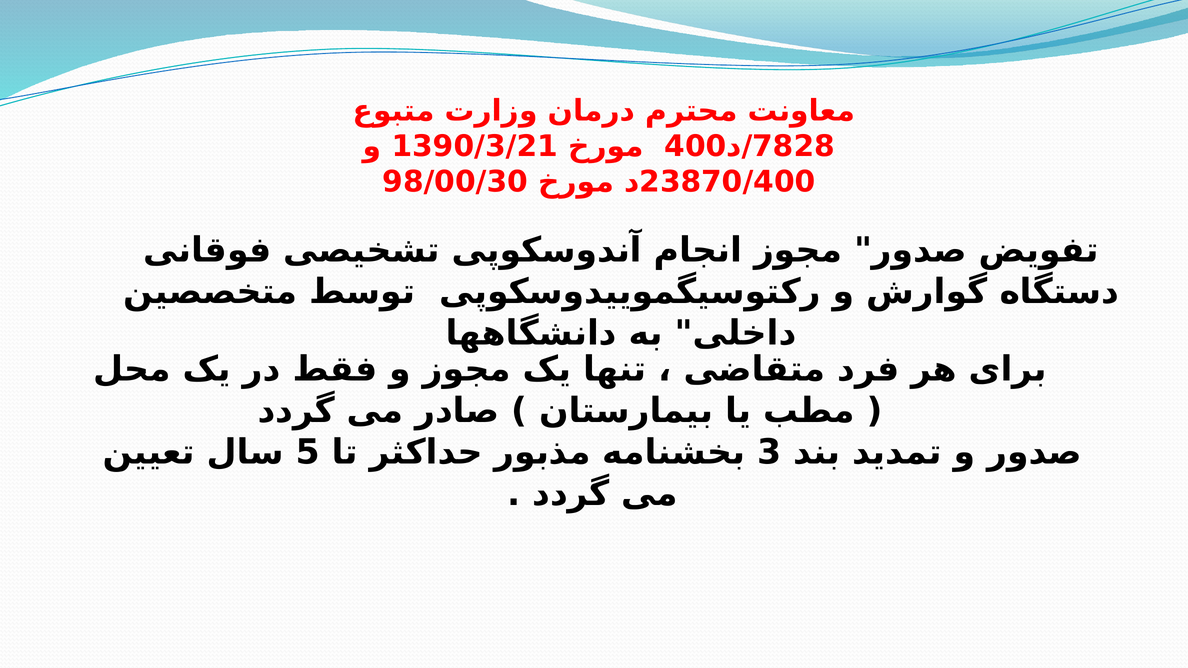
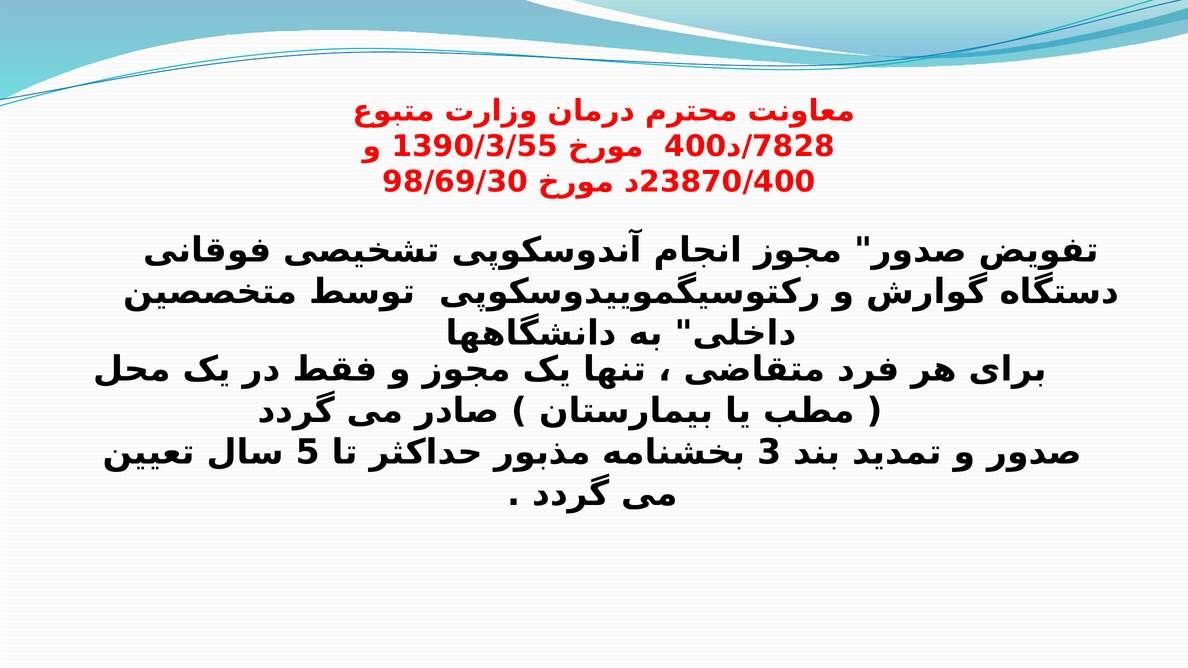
1390/3/21: 1390/3/21 -> 1390/3/55 (475, 146)
98/00/30: 98/00/30 -> 98/69/30 (455, 182)
